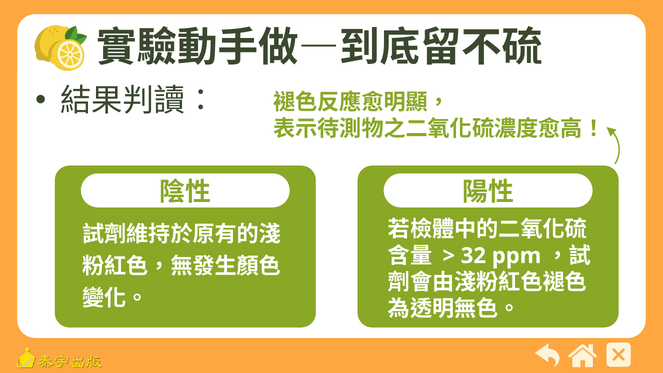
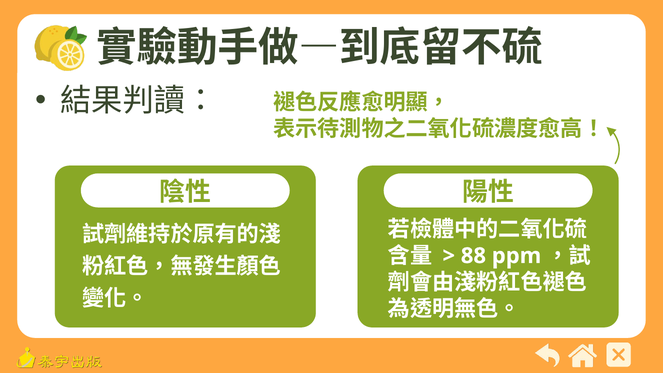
32: 32 -> 88 (473, 256)
